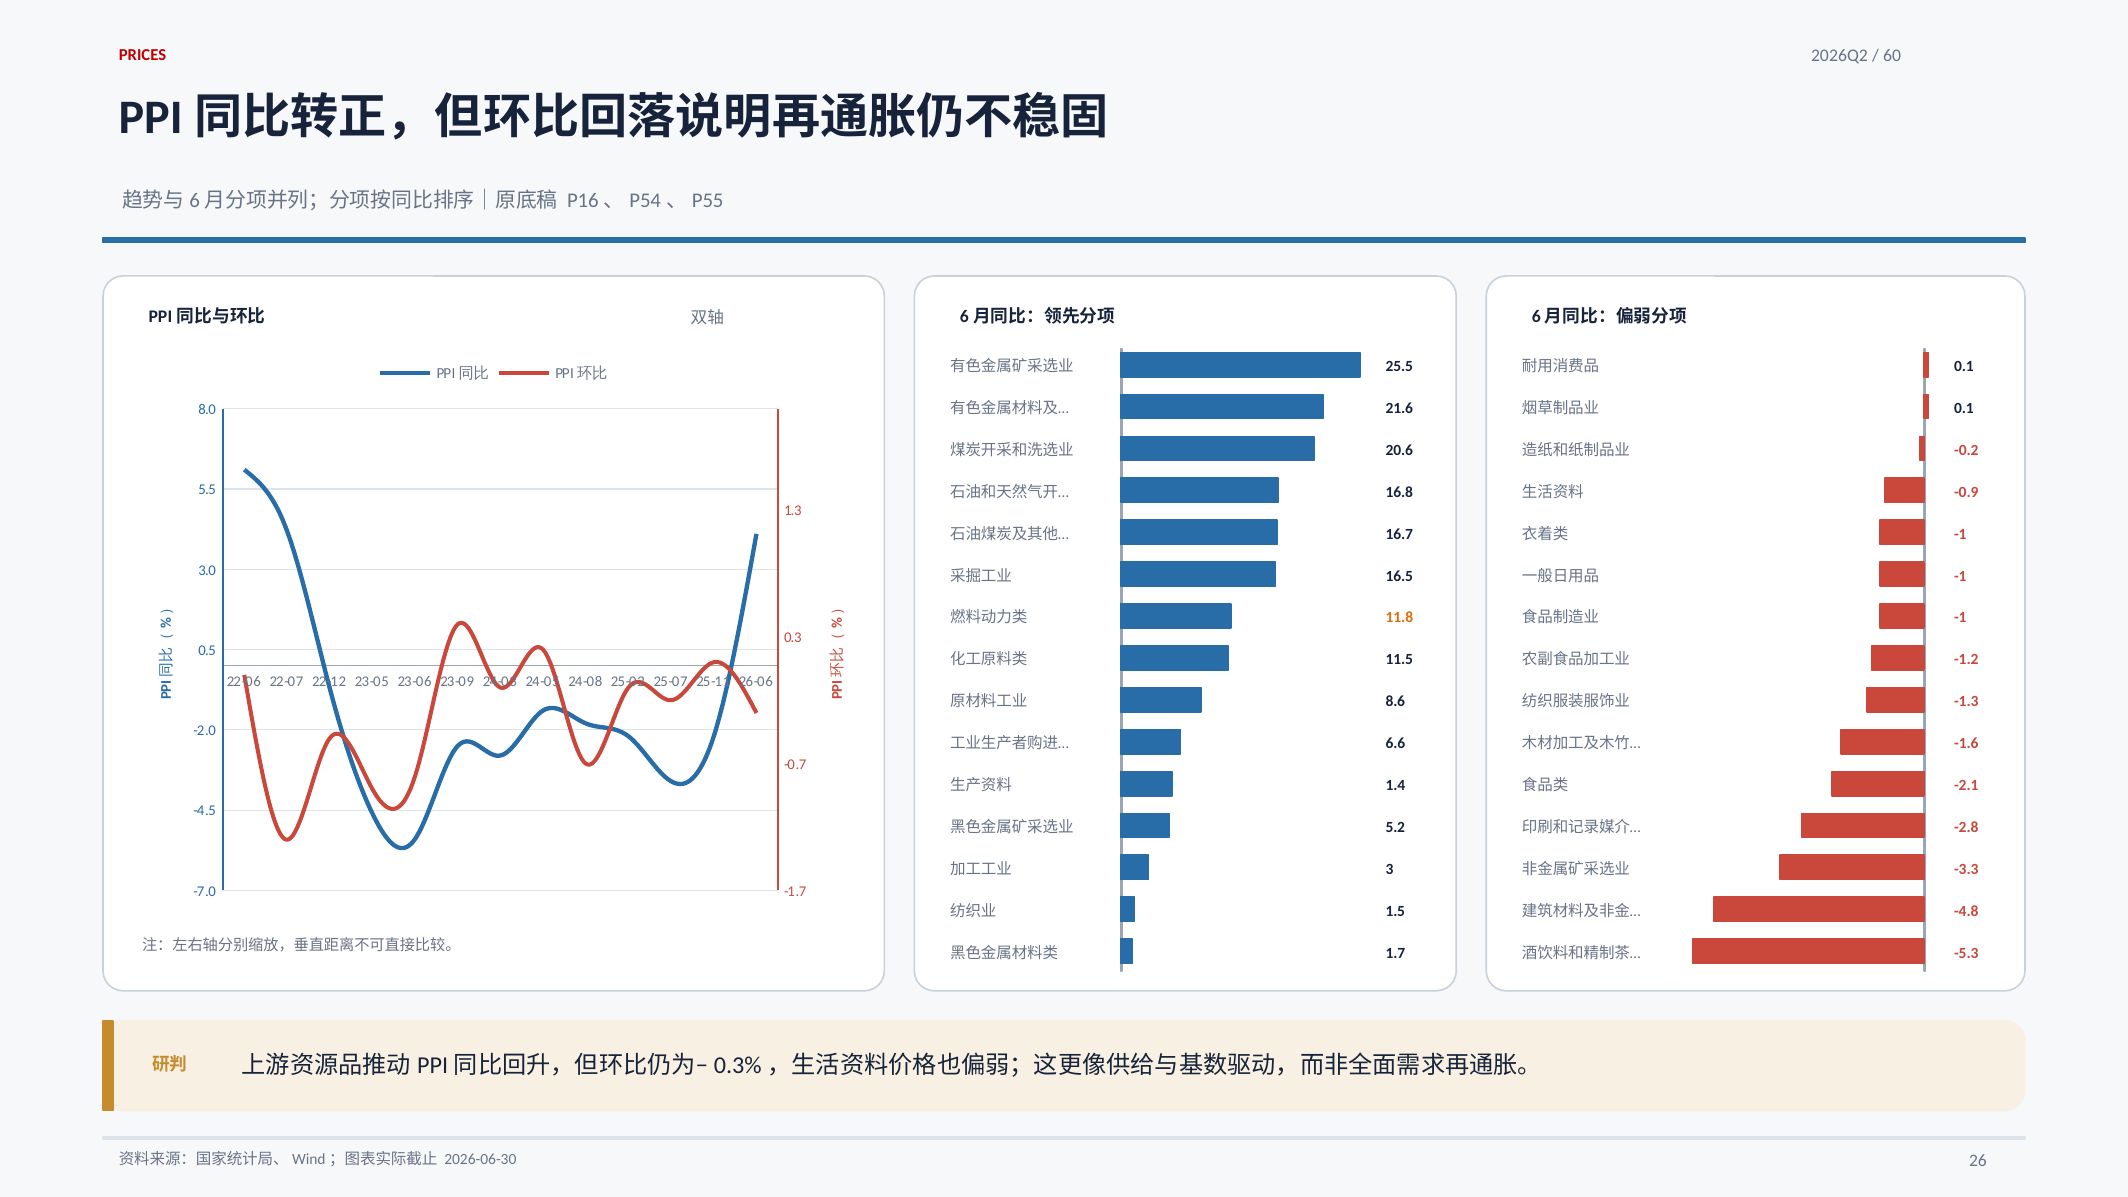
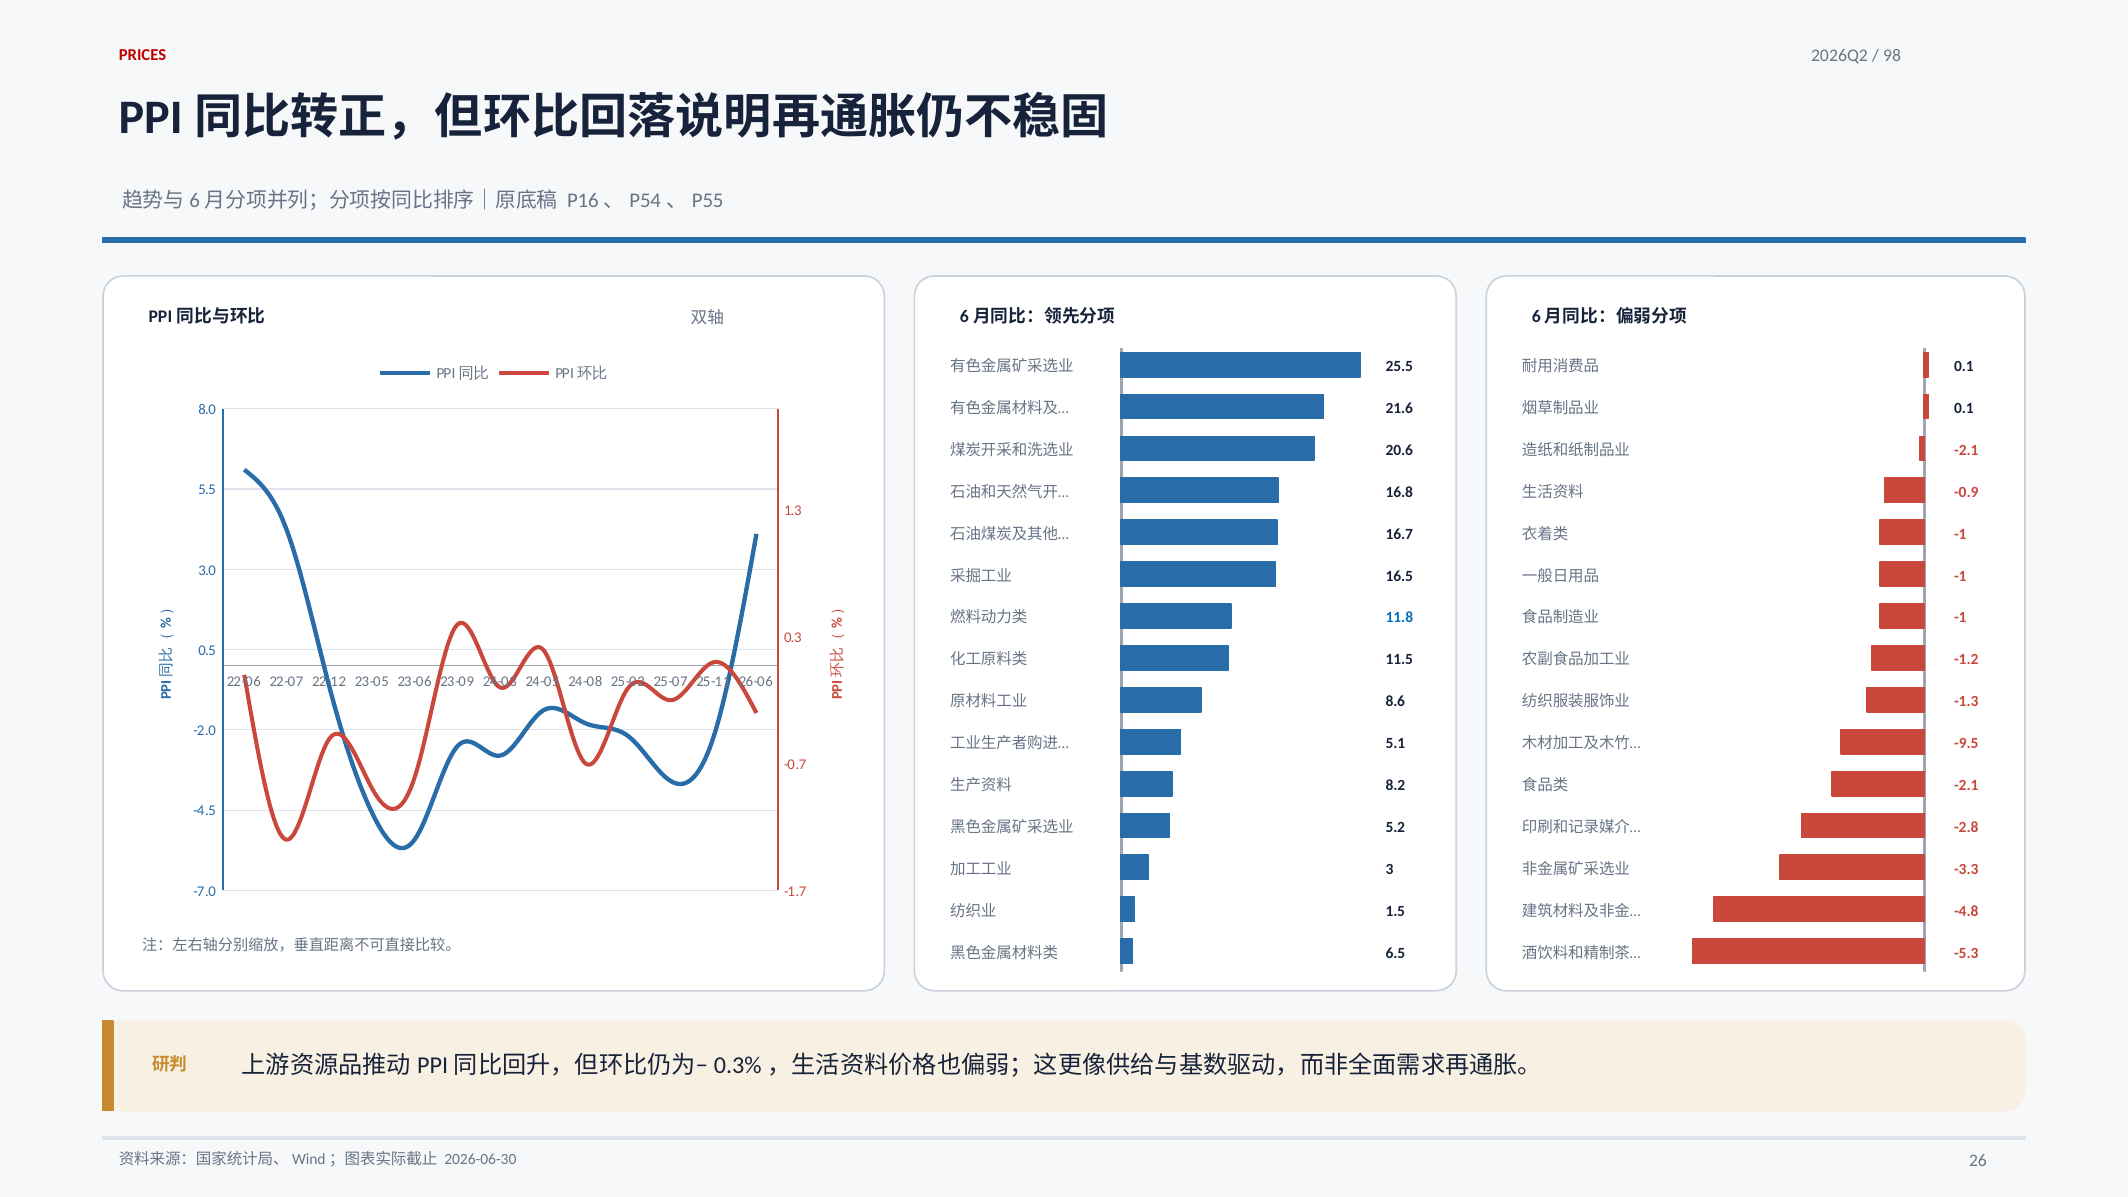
60: 60 -> 98 (1892, 56)
-0.2: -0.2 -> -2.1 (1966, 450)
11.8 colour: orange -> blue (1399, 618)
6.6: 6.6 -> 5.1 (1395, 743)
-1.6: -1.6 -> -9.5 (1966, 743)
1.4: 1.4 -> 8.2 (1395, 785)
1.7: 1.7 -> 6.5 (1395, 953)
